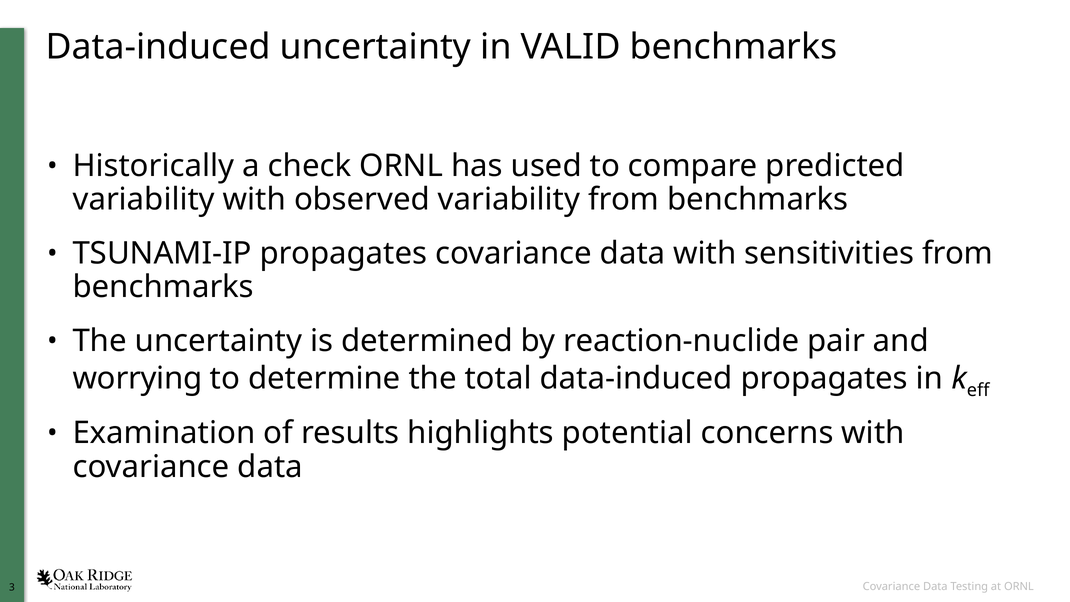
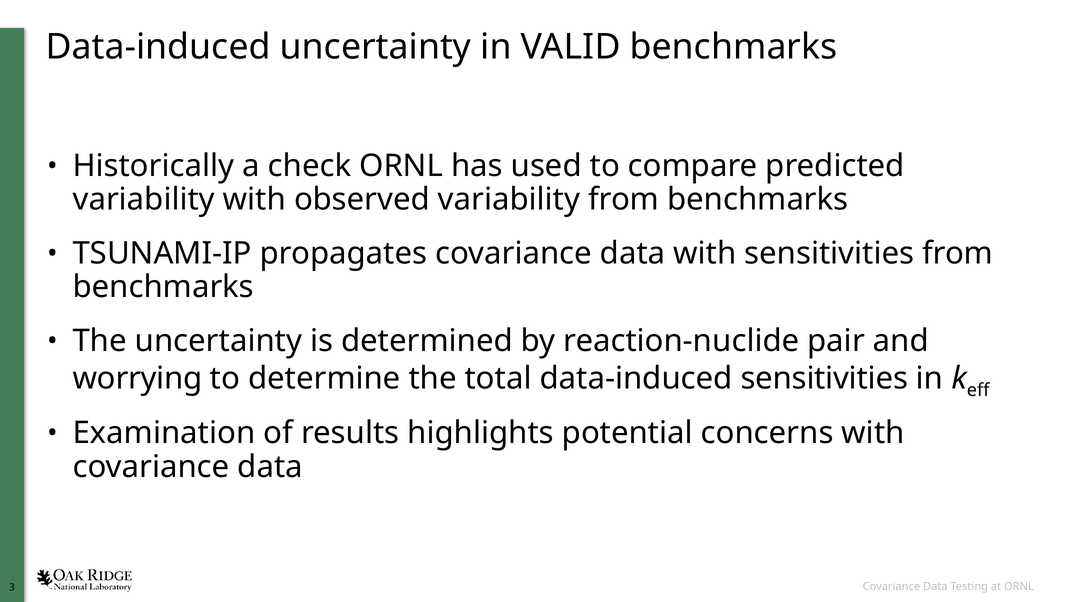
data-induced propagates: propagates -> sensitivities (824, 378)
